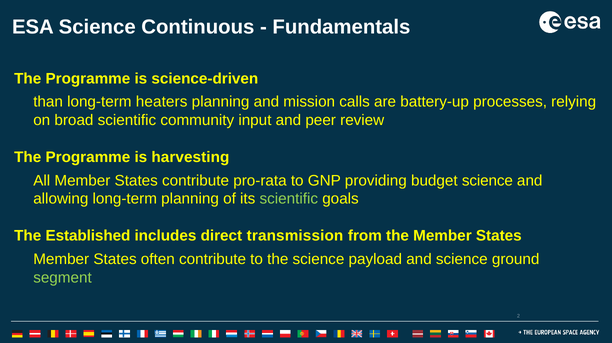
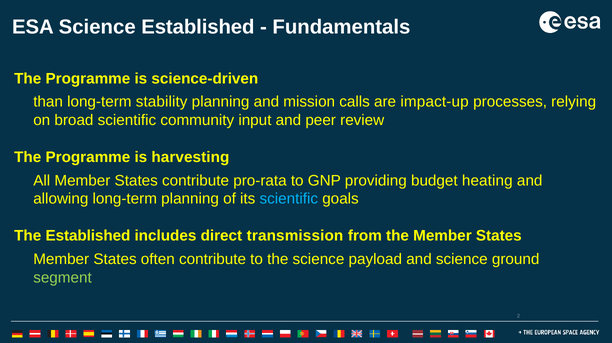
Science Continuous: Continuous -> Established (198, 27)
heaters: heaters -> stability (162, 102)
battery-up: battery-up -> impact-up (435, 102)
budget science: science -> heating (487, 181)
scientific colour: light green -> light blue (289, 199)
